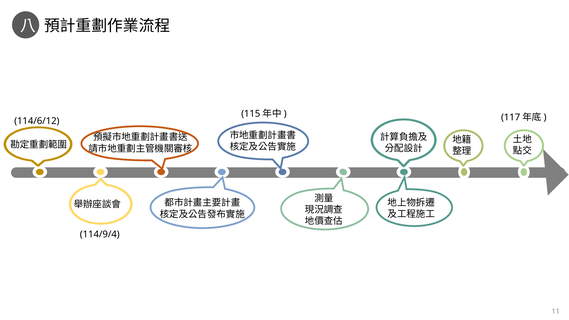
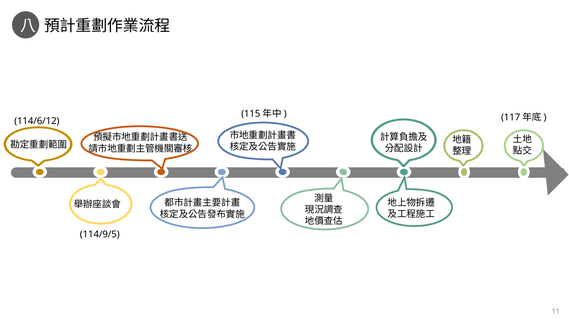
114/9/4: 114/9/4 -> 114/9/5 (100, 234)
